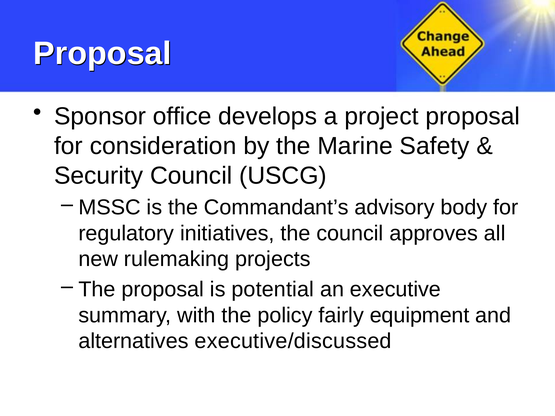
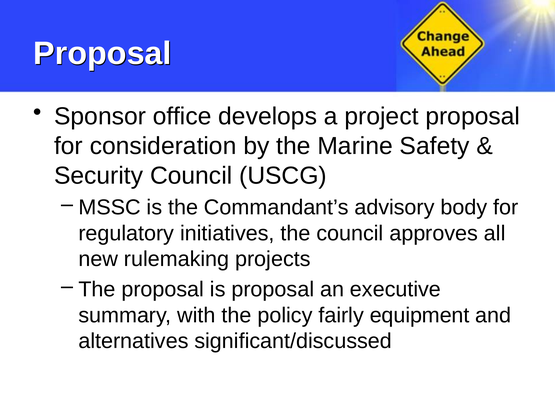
is potential: potential -> proposal (273, 290)
executive/discussed: executive/discussed -> significant/discussed (293, 341)
